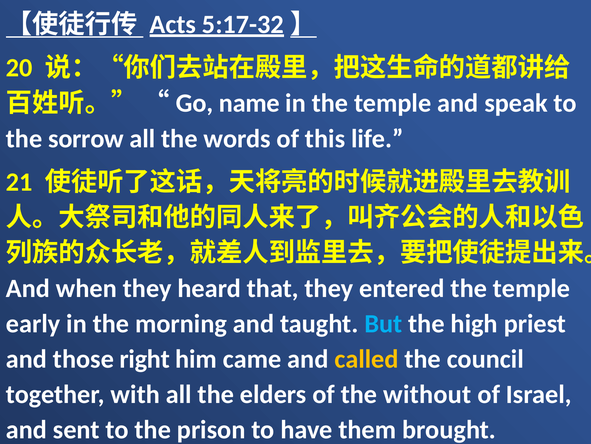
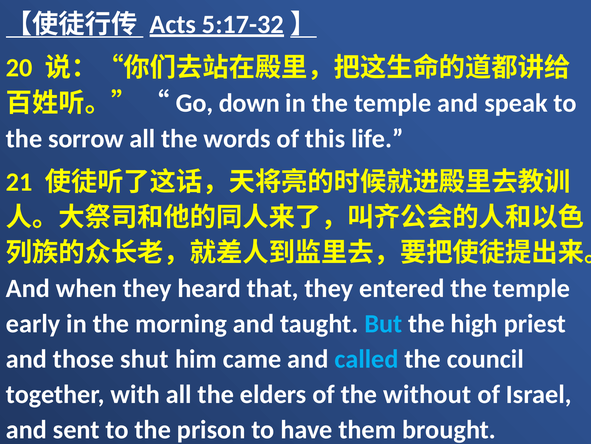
name: name -> down (249, 103)
right: right -> shut (144, 358)
called colour: yellow -> light blue (366, 358)
